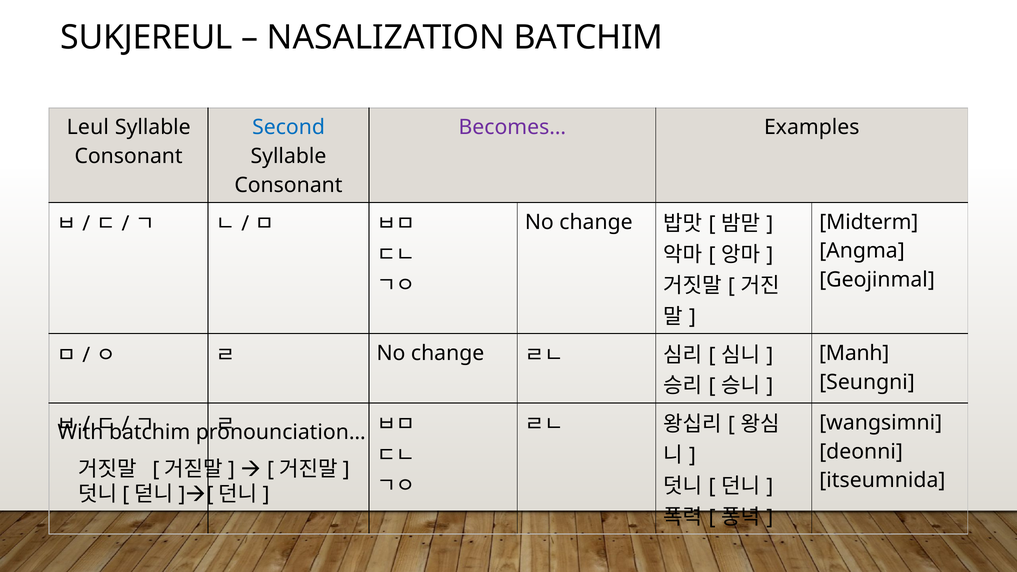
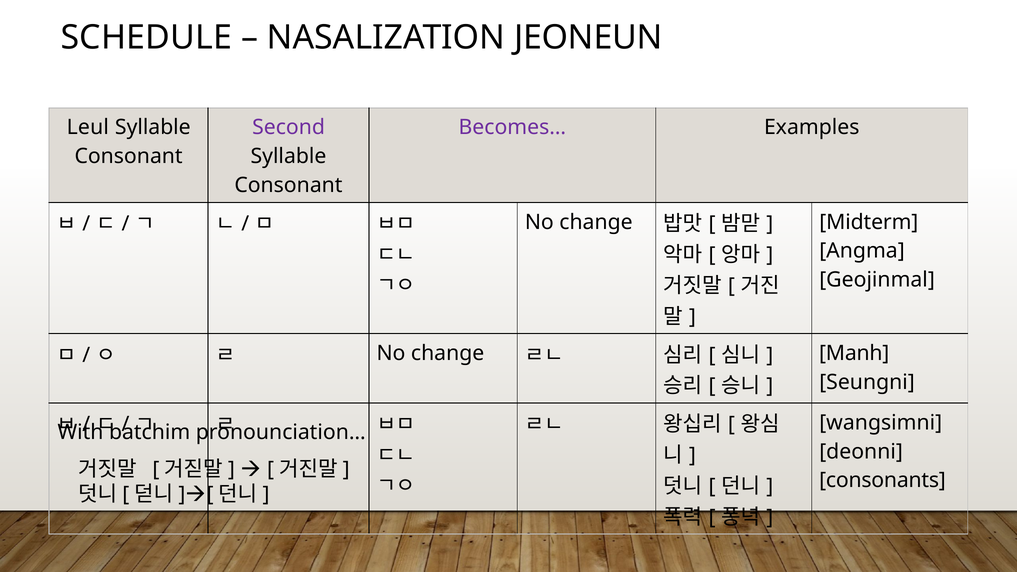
SUKJEREUL: SUKJEREUL -> SCHEDULE (146, 38)
NASALIZATION BATCHIM: BATCHIM -> JEONEUN (588, 38)
Second colour: blue -> purple (289, 127)
itseumnida: itseumnida -> consonants (883, 481)
